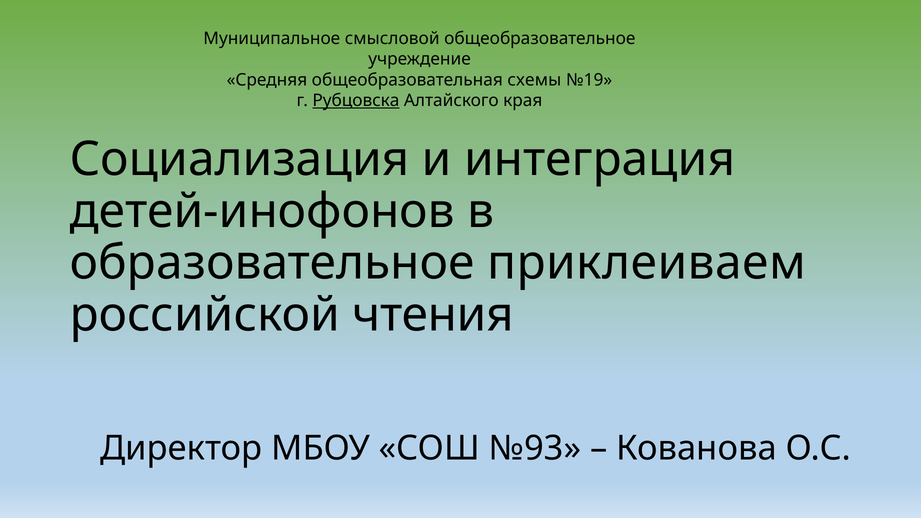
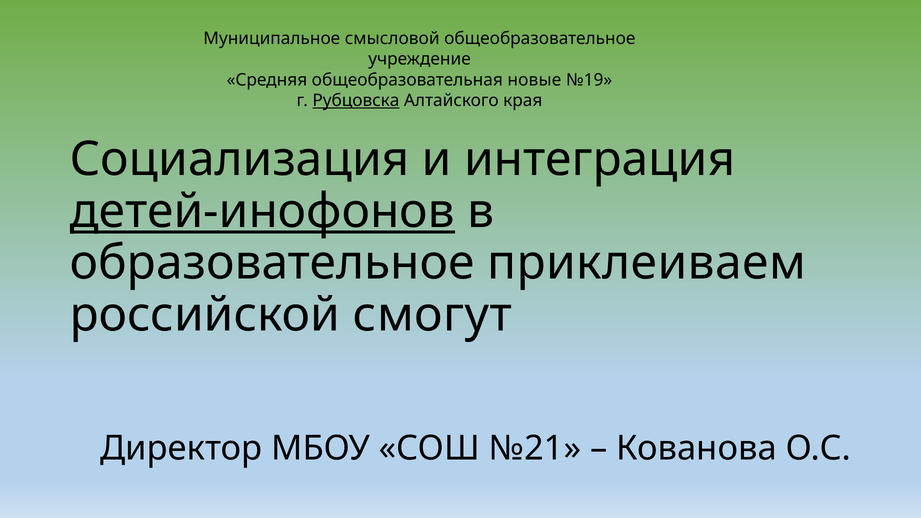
схемы: схемы -> новые (534, 80)
детей-инофонов underline: none -> present (262, 211)
чтения: чтения -> смогут (433, 315)
№93: №93 -> №21 (535, 448)
